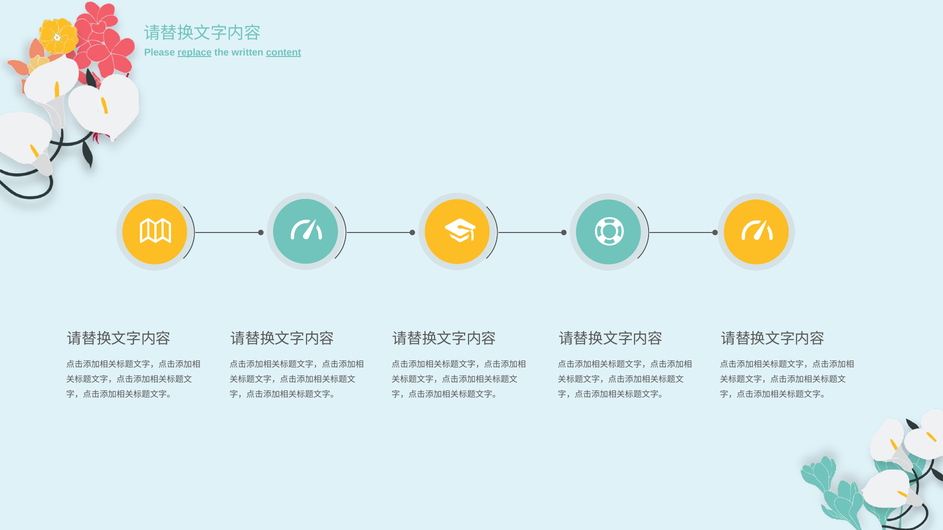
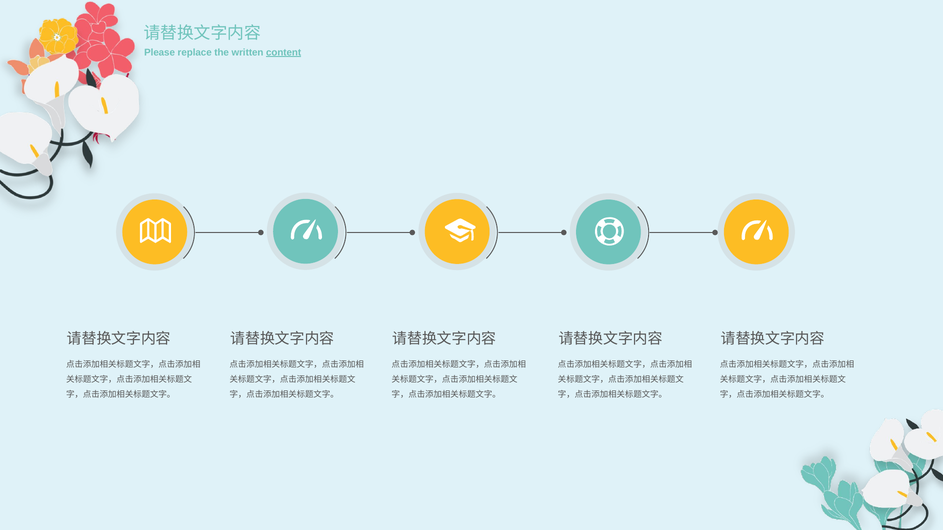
replace underline: present -> none (195, 52)
